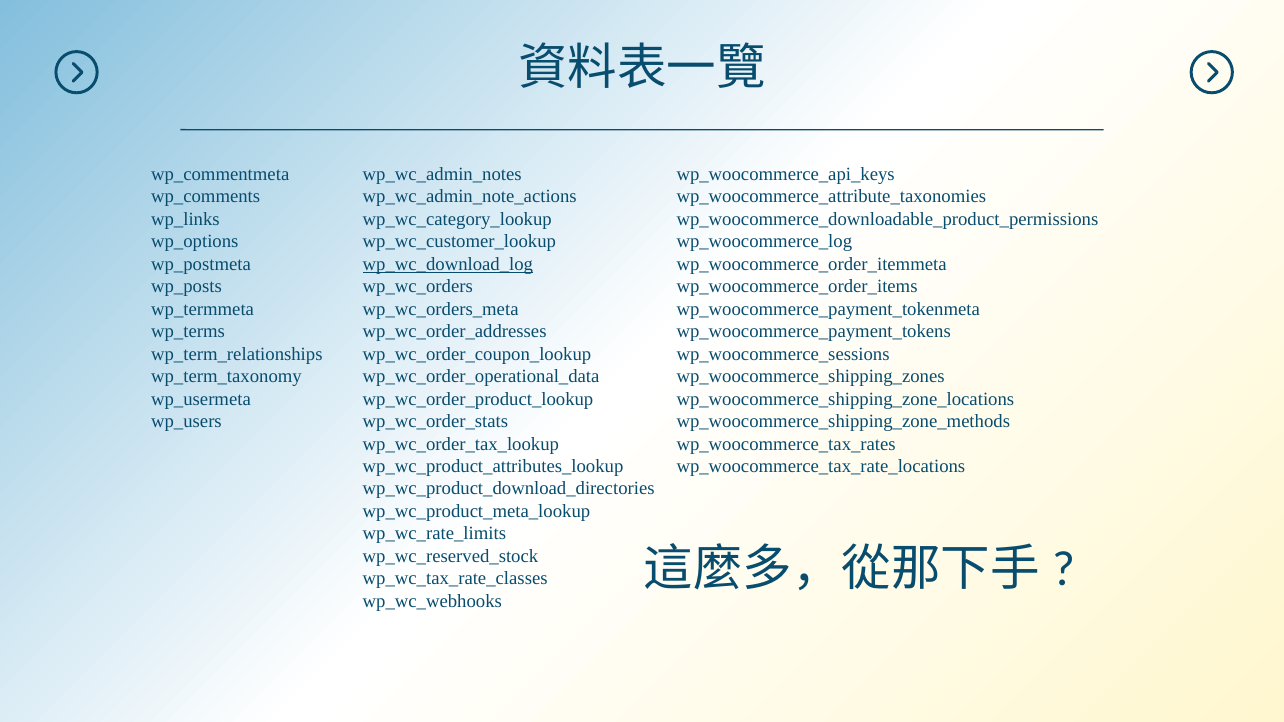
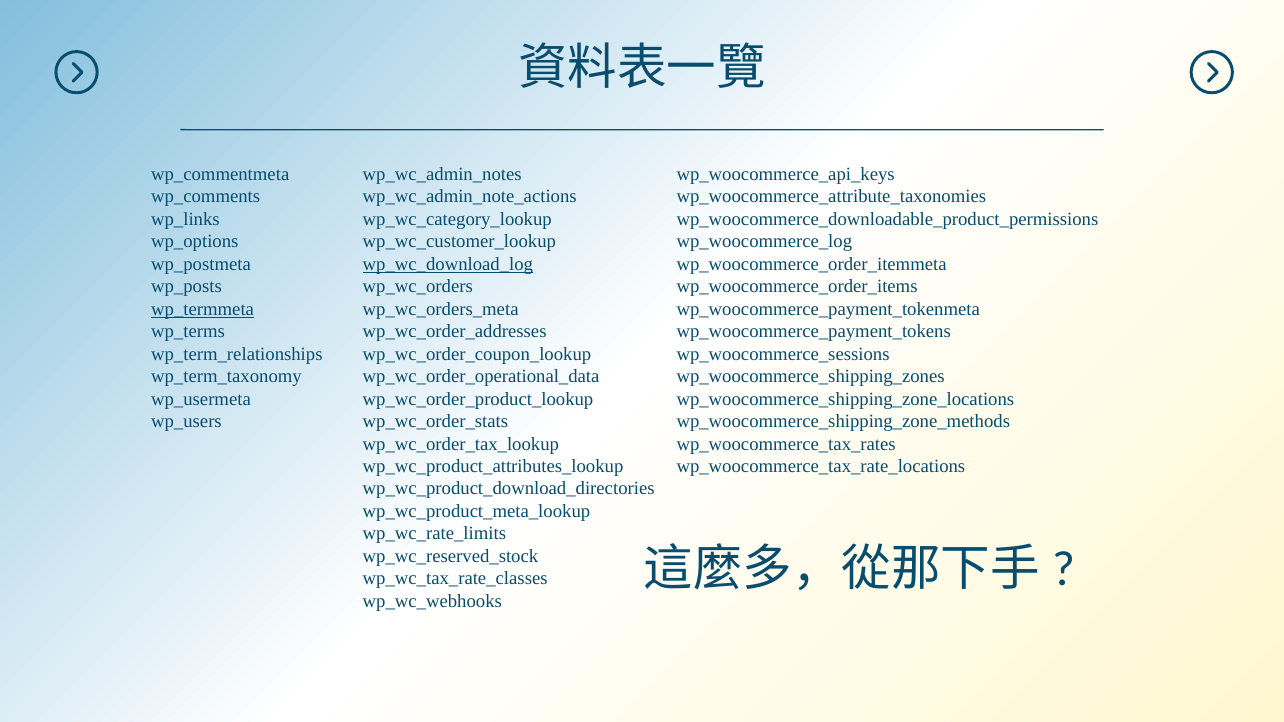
wp_termmeta underline: none -> present (203, 309)
